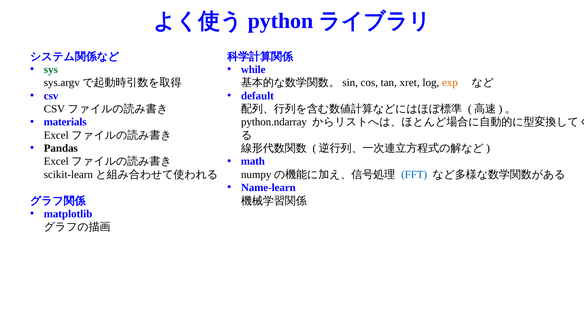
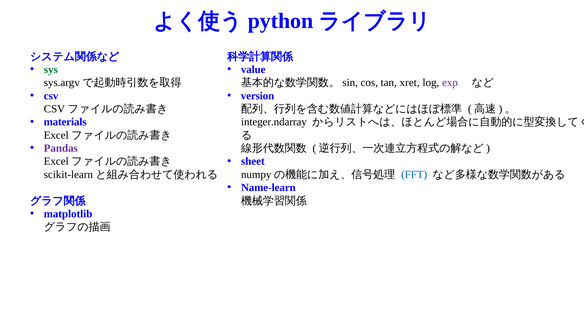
while: while -> value (253, 70)
exp colour: orange -> purple (450, 83)
default: default -> version (257, 96)
python.ndarray: python.ndarray -> integer.ndarray (274, 122)
Pandas colour: black -> purple (61, 148)
math: math -> sheet (253, 162)
